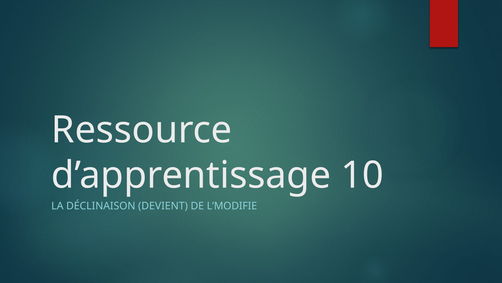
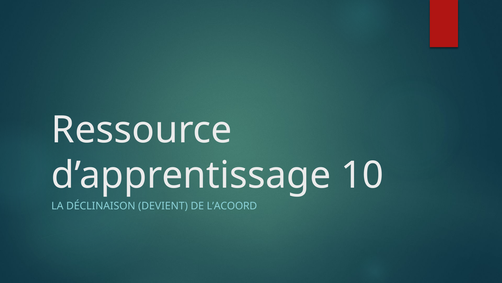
L’MODIFIE: L’MODIFIE -> L’ACOORD (232, 206)
